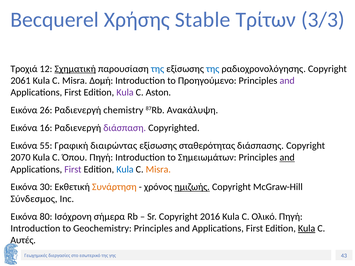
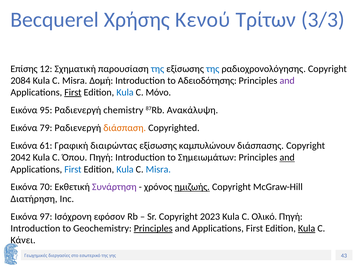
Stable: Stable -> Κενού (203, 20)
Τροχιά: Τροχιά -> Επίσης (24, 69)
Σχηματική underline: present -> none (75, 69)
2061: 2061 -> 2084 (21, 81)
Προηγούμενο: Προηγούμενο -> Αδειοδότησης (207, 81)
First underline: none -> present (73, 92)
Kula colour: purple -> blue (125, 92)
Aston: Aston -> Μόνο (158, 92)
26: 26 -> 95 (46, 110)
16: 16 -> 79 (46, 128)
διάσπαση colour: purple -> orange (125, 128)
55: 55 -> 61 (46, 146)
σταθερότητας: σταθερότητας -> καμπυλώνουν (207, 146)
2070: 2070 -> 2042 (21, 158)
First colour: purple -> blue (73, 169)
Misra colour: orange -> blue (158, 169)
30: 30 -> 70 (46, 187)
Συνάρτηση colour: orange -> purple (114, 187)
Σύνδεσμος: Σύνδεσμος -> Διατήρηση (34, 199)
80: 80 -> 97 (46, 217)
σήμερα: σήμερα -> εφόσον (109, 217)
2016: 2016 -> 2023 (210, 217)
Principles underline: none -> present (153, 229)
Αυτές: Αυτές -> Κάνει (23, 240)
